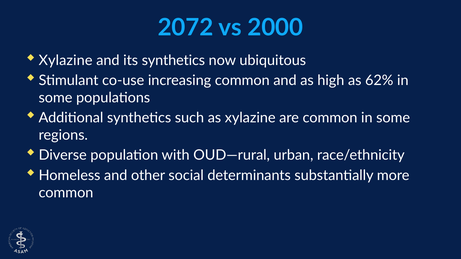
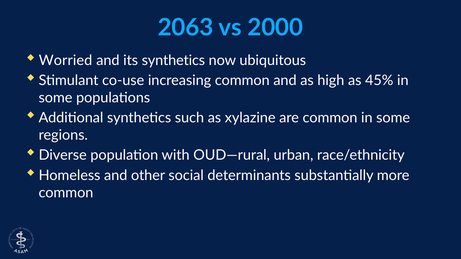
2072: 2072 -> 2063 (186, 28)
Xylazine: Xylazine -> Worried (66, 60)
62%: 62% -> 45% (379, 80)
